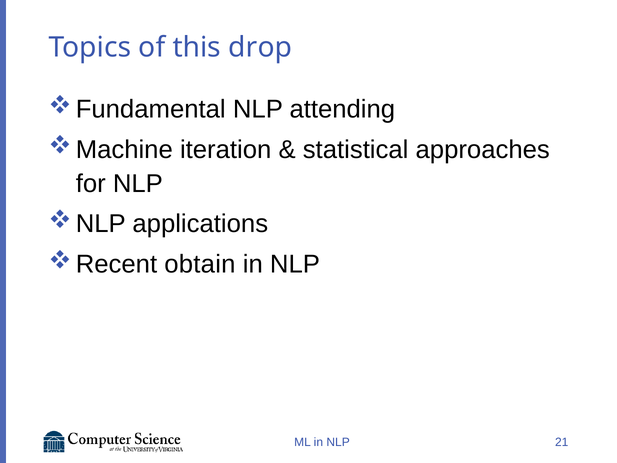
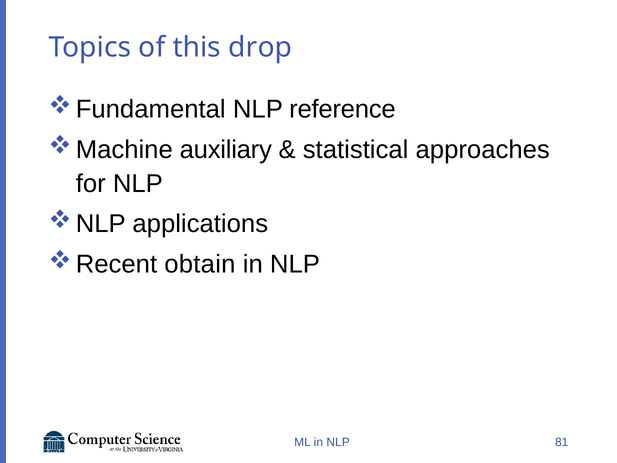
attending: attending -> reference (342, 109)
iteration: iteration -> auxiliary (226, 150)
21: 21 -> 81 (562, 442)
